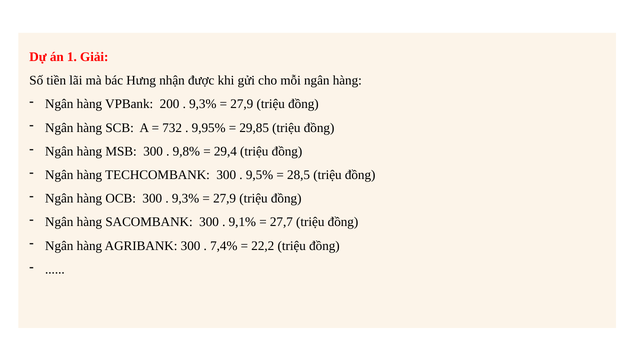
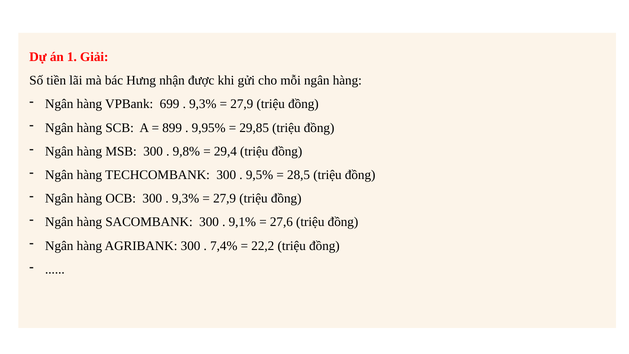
200: 200 -> 699 (170, 104)
732: 732 -> 899 (172, 128)
27,7: 27,7 -> 27,6 (281, 222)
